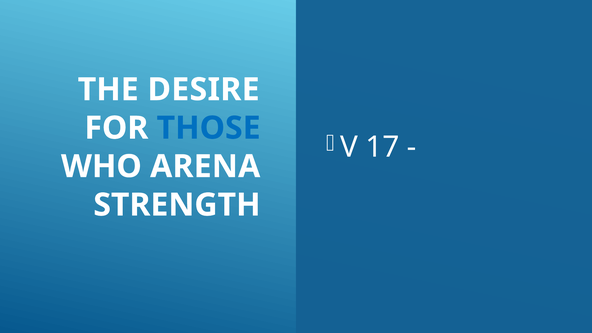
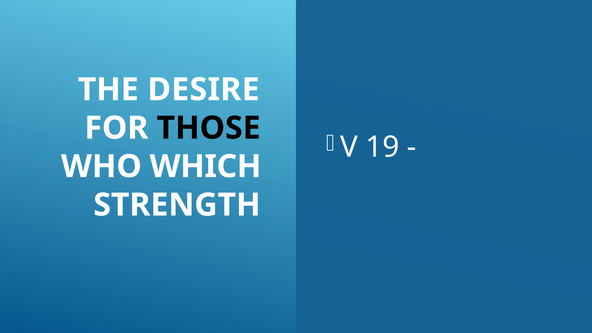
THOSE colour: blue -> black (209, 128)
17: 17 -> 19 (382, 147)
ARENA: ARENA -> WHICH (205, 167)
